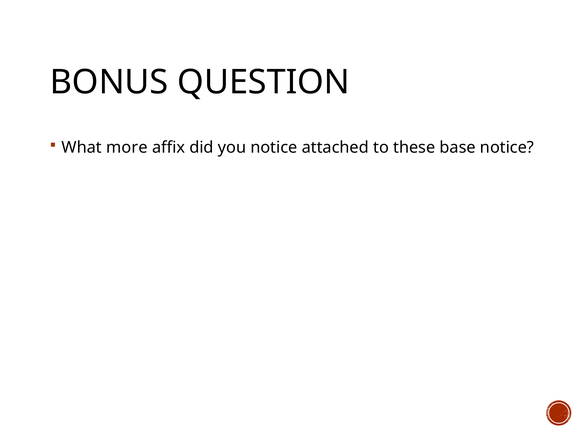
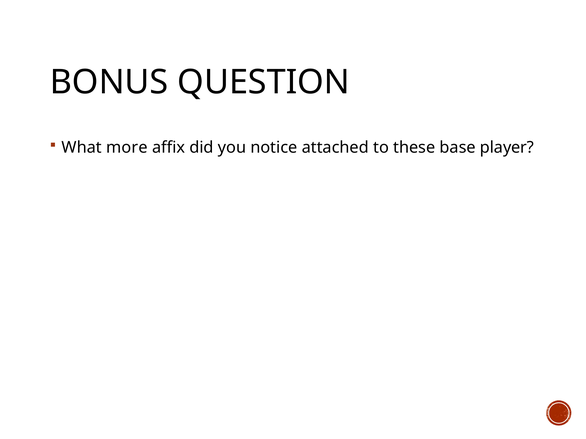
base notice: notice -> player (507, 148)
